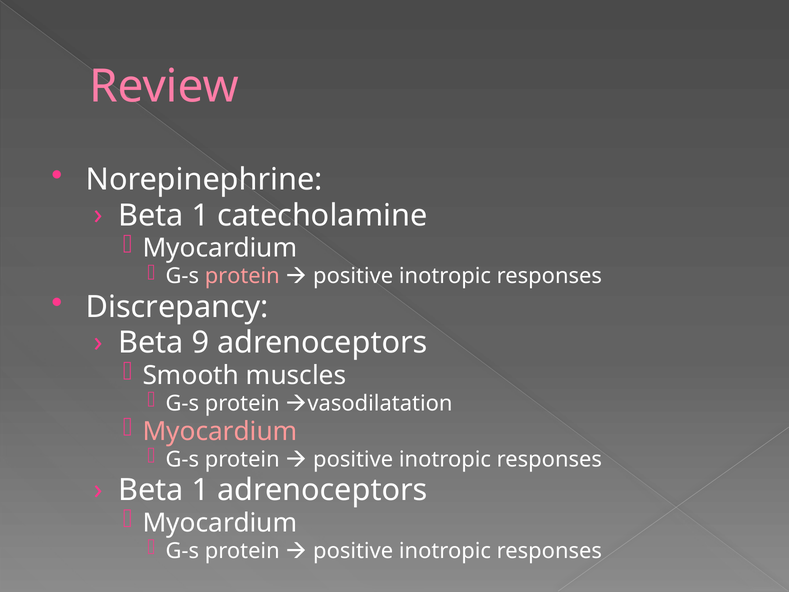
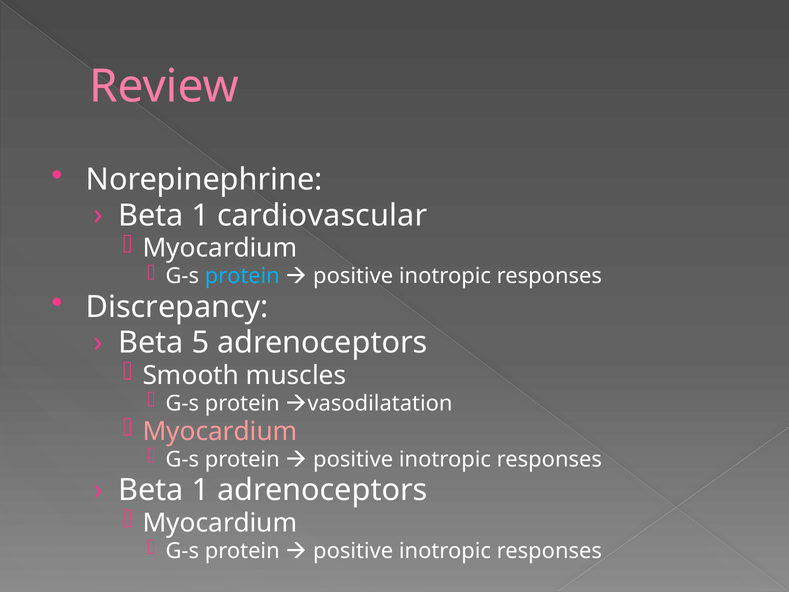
catecholamine: catecholamine -> cardiovascular (322, 215)
protein colour: pink -> light blue (242, 276)
9: 9 -> 5 (200, 343)
